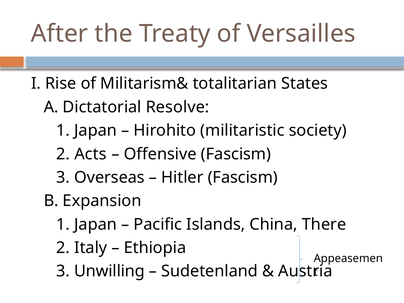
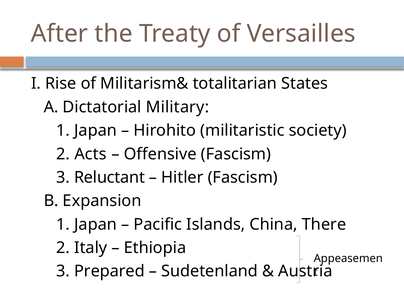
Resolve: Resolve -> Military (178, 107)
Overseas: Overseas -> Reluctant (110, 177)
Unwilling: Unwilling -> Prepared (109, 271)
